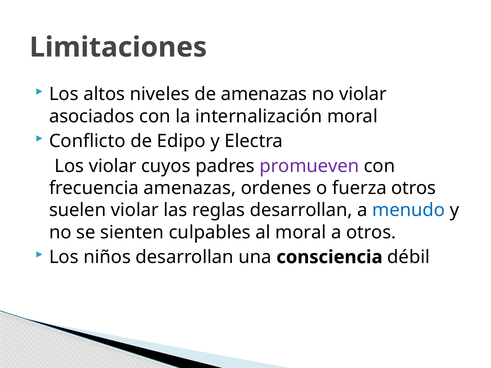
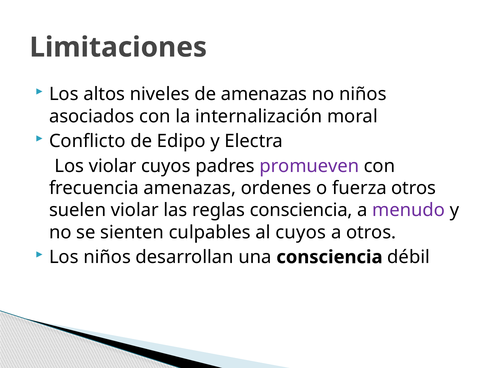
no violar: violar -> niños (363, 94)
reglas desarrollan: desarrollan -> consciencia (301, 210)
menudo colour: blue -> purple (409, 210)
al moral: moral -> cuyos (301, 232)
